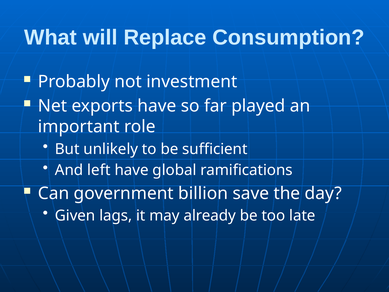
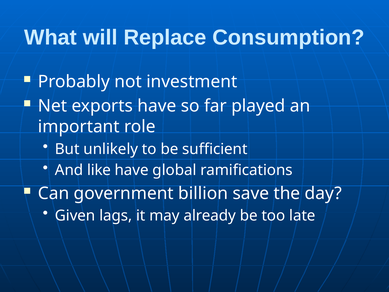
left: left -> like (99, 170)
